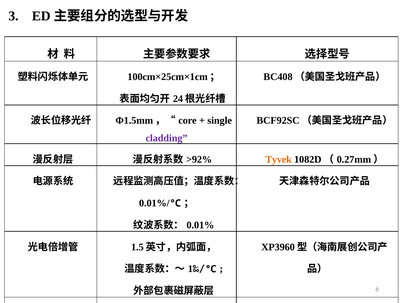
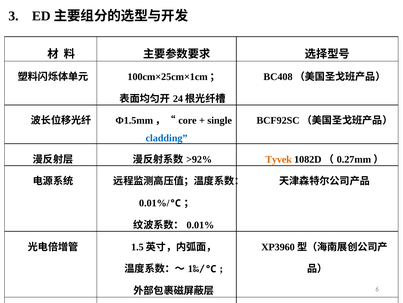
cladding colour: purple -> blue (167, 138)
